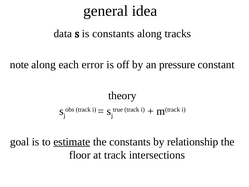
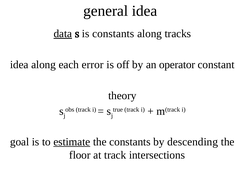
data underline: none -> present (63, 34)
note: note -> idea (19, 65)
pressure: pressure -> operator (177, 65)
relationship: relationship -> descending (193, 142)
